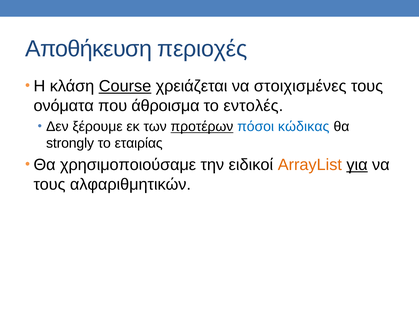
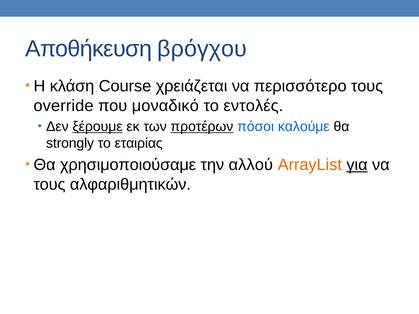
περιοχές: περιοχές -> βρόγχου (202, 49)
Course underline: present -> none (125, 86)
στοιχισμένες: στοιχισμένες -> περισσότερο (300, 86)
ονόματα: ονόματα -> override (64, 106)
άθροισμα: άθροισμα -> μοναδικό (165, 106)
ξέρουμε underline: none -> present (98, 127)
κώδικας: κώδικας -> καλούμε (304, 127)
ειδικοί: ειδικοί -> αλλού (251, 165)
